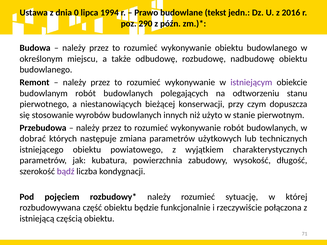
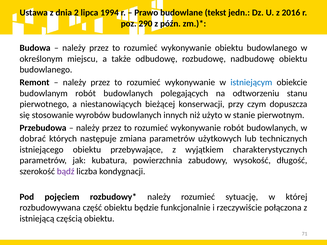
0: 0 -> 2 (76, 13)
istniejącym colour: purple -> blue (251, 82)
powiatowego: powiatowego -> przebywające (137, 150)
